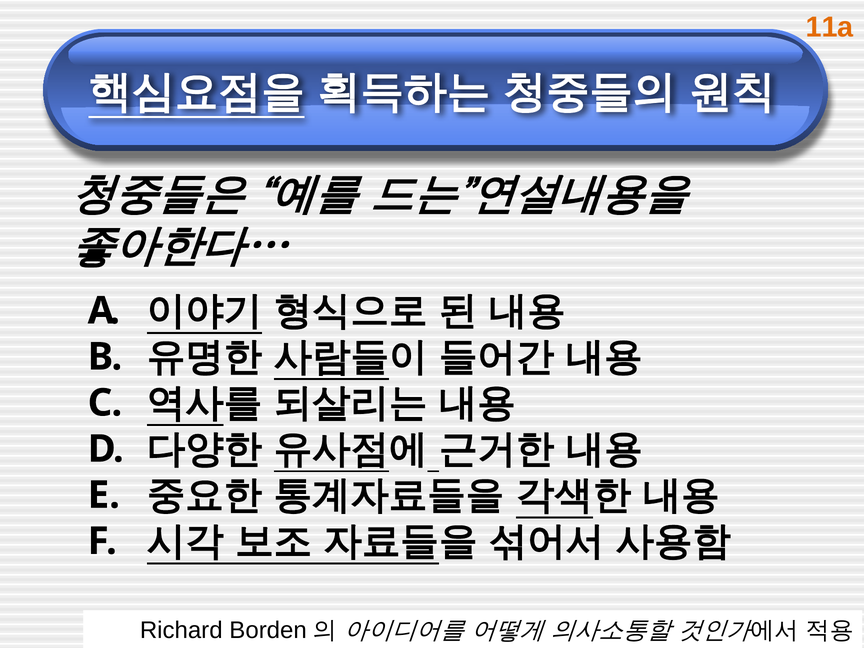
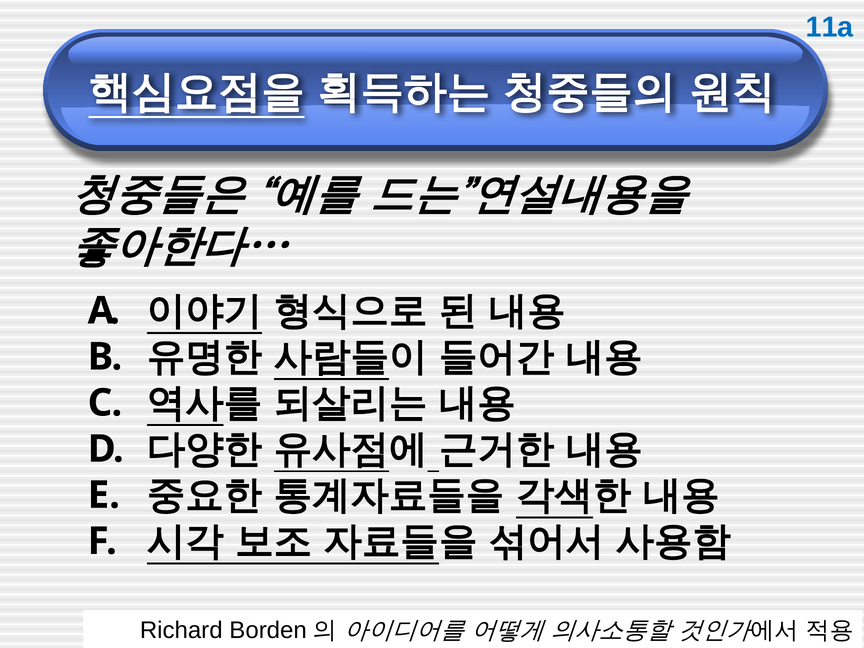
11a colour: orange -> blue (830, 27)
